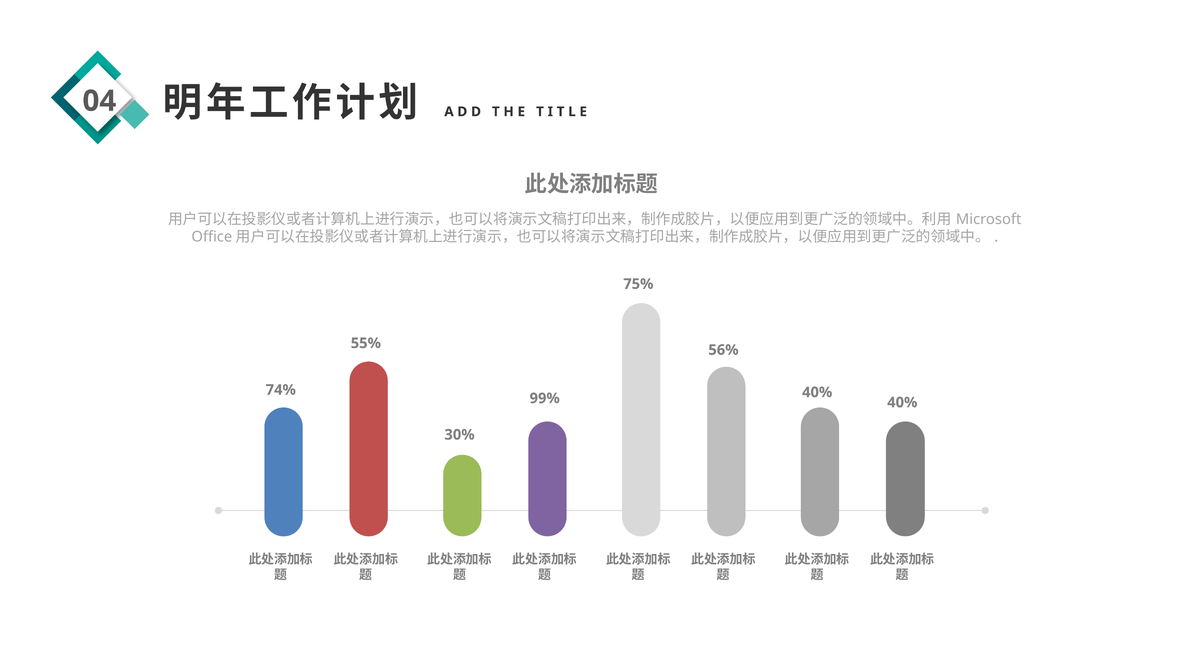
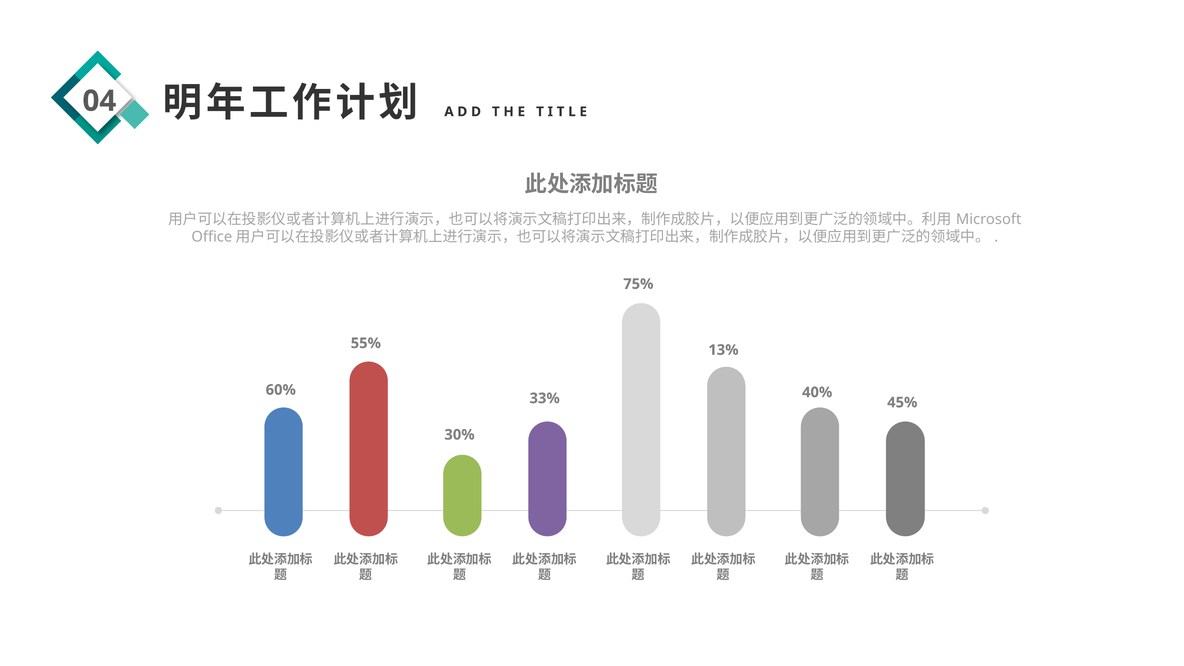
56%: 56% -> 13% (723, 350)
74%: 74% -> 60% (281, 390)
99%: 99% -> 33% (545, 398)
40%: 40% -> 45% (902, 402)
